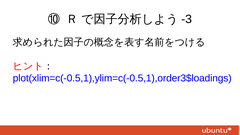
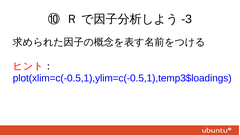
plot(xlim=c(-0.5,1),ylim=c(-0.5,1),order3$loadings: plot(xlim=c(-0.5,1),ylim=c(-0.5,1),order3$loadings -> plot(xlim=c(-0.5,1),ylim=c(-0.5,1),temp3$loadings (122, 78)
